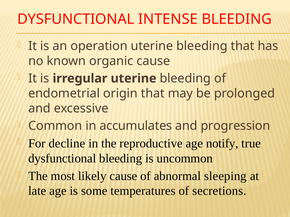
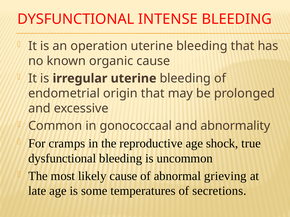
accumulates: accumulates -> gonococcaal (136, 126)
progression: progression -> abnormality (235, 126)
decline: decline -> cramps (67, 144)
notify: notify -> shock (222, 144)
sleeping: sleeping -> grieving (225, 176)
